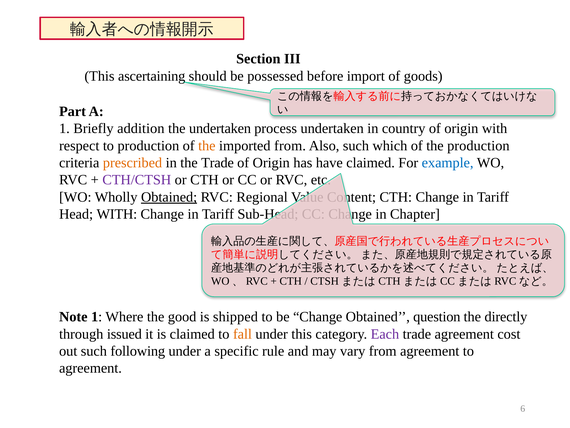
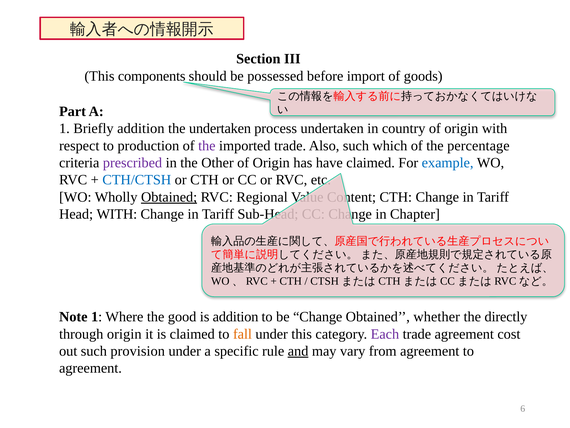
ascertaining: ascertaining -> components (152, 76)
the colour: orange -> purple (207, 145)
imported from: from -> trade (290, 145)
the production: production -> percentage (478, 145)
prescribed colour: orange -> purple (133, 163)
the Trade: Trade -> Other (217, 163)
CTH/CTSH colour: purple -> blue (137, 180)
is shipped: shipped -> addition (236, 316)
question: question -> whether (437, 316)
through issued: issued -> origin (124, 334)
following: following -> provision (138, 351)
and underline: none -> present (298, 351)
